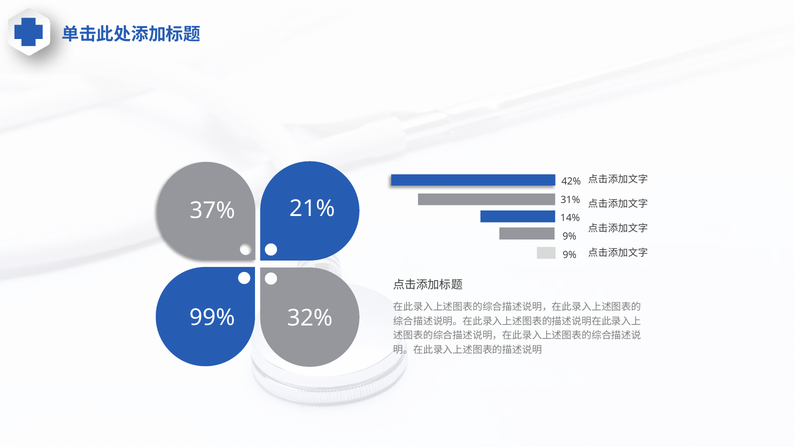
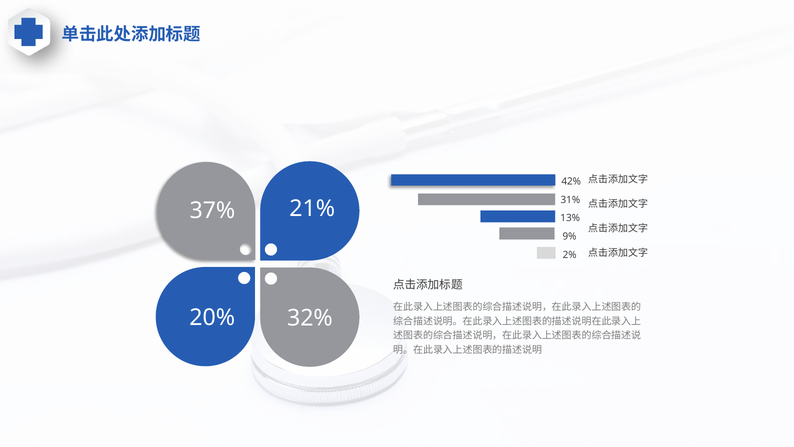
14%: 14% -> 13% (570, 218)
9%: 9% -> 2% (570, 255)
99%: 99% -> 20% (212, 317)
